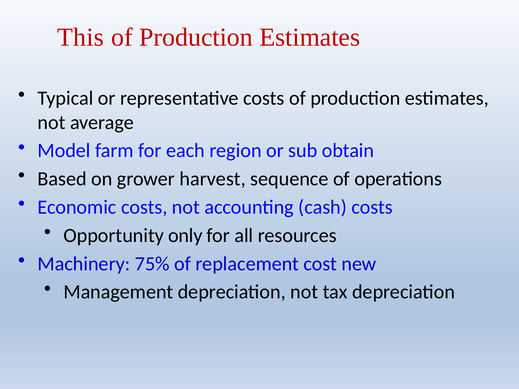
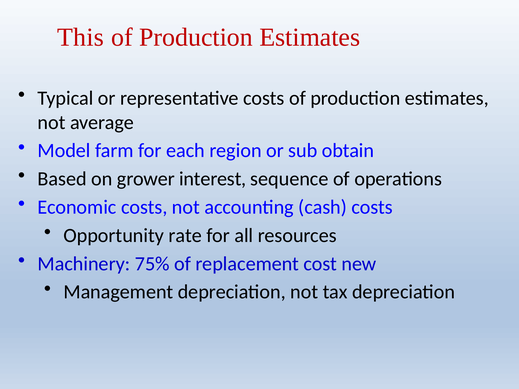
harvest: harvest -> interest (213, 179)
only: only -> rate (185, 236)
